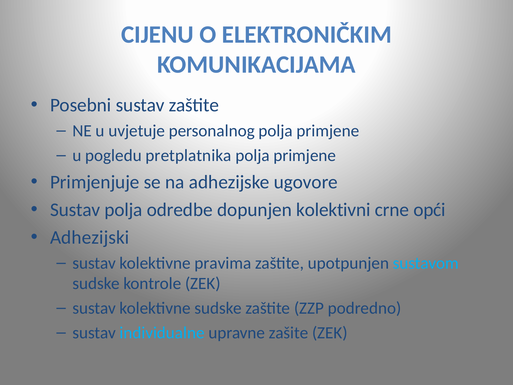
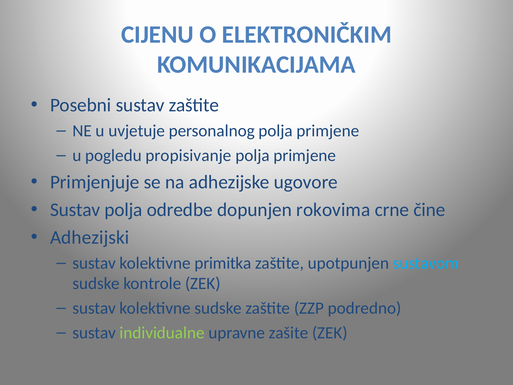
pretplatnika: pretplatnika -> propisivanje (189, 155)
kolektivni: kolektivni -> rokovima (333, 210)
opći: opći -> čine (430, 210)
pravima: pravima -> primitka (223, 263)
individualne colour: light blue -> light green (162, 333)
